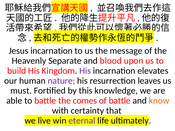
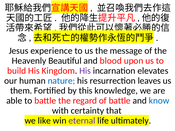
Jesus incarnation: incarnation -> experience (51, 51)
Separate: Separate -> Beautiful (65, 61)
nature colour: purple -> blue (61, 81)
must: must -> them (21, 91)
comes: comes -> regard (85, 101)
know colour: orange -> blue (159, 101)
live: live -> like (44, 121)
